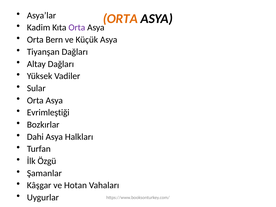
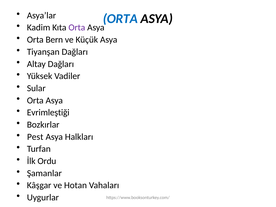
ORTA colour: orange -> blue (120, 19)
Dahi: Dahi -> Pest (35, 137)
Özgü: Özgü -> Ordu (47, 161)
